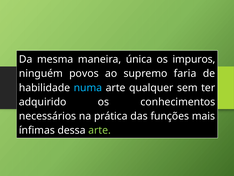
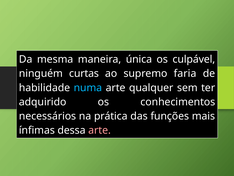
impuros: impuros -> culpável (194, 59)
povos: povos -> curtas (84, 73)
arte colour: light green -> pink (100, 130)
